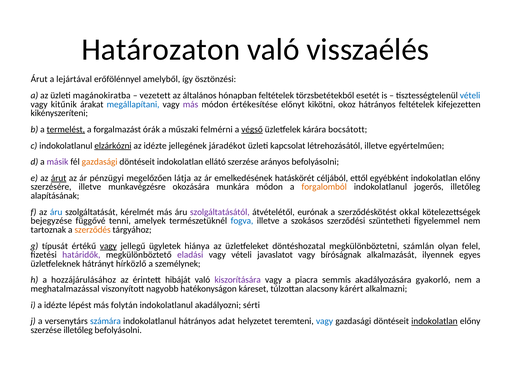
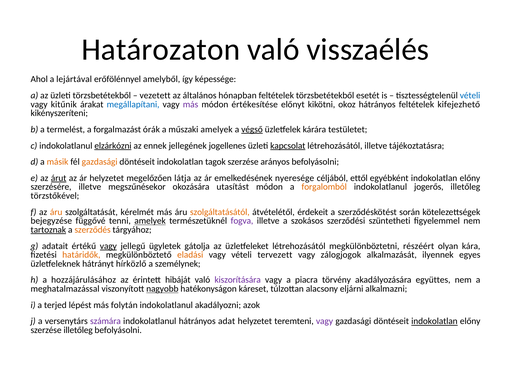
Árut: Árut -> Ahol (39, 79)
ösztönzési: ösztönzési -> képessége (216, 79)
üzleti magánokiratba: magánokiratba -> törzsbetétekből (102, 96)
kifejezetten: kifejezetten -> kifejezhető (459, 104)
termelést underline: present -> none (66, 129)
műszaki felmérni: felmérni -> amelyek (217, 129)
bocsátott: bocsátott -> testületet (348, 129)
az idézte: idézte -> ennek (155, 146)
járadékot: járadékot -> jogellenes (227, 146)
kapcsolat underline: none -> present (288, 146)
egyértelműen: egyértelműen -> tájékoztatásra (417, 146)
másik colour: purple -> orange (58, 162)
ellátó: ellátó -> tagok (215, 162)
ár pénzügyi: pénzügyi -> helyzetet (107, 178)
hatáskörét: hatáskörét -> nyeresége (295, 178)
munkavégzésre: munkavégzésre -> megszűnésekor (137, 187)
munkára: munkára -> utasítást (233, 187)
alapításának: alapításának -> törzstőkével (55, 196)
áru colour: blue -> orange (56, 212)
szolgáltatásától colour: purple -> orange (220, 212)
eurónak: eurónak -> érdekeit (313, 212)
okkal: okkal -> során (410, 212)
amelyek underline: none -> present (150, 221)
fogva colour: blue -> purple (242, 221)
tartoznak underline: none -> present (48, 230)
típusát: típusát -> adatait (55, 246)
hiánya: hiánya -> gátolja (197, 246)
üzletfeleket döntéshozatal: döntéshozatal -> létrehozásától (299, 246)
számlán: számlán -> részéért (419, 246)
felel: felel -> kára (471, 246)
határidők colour: purple -> orange (81, 255)
eladási colour: purple -> orange (190, 255)
javaslatot: javaslatot -> tervezett (275, 255)
bíróságnak: bíróságnak -> zálogjogok (341, 255)
semmis: semmis -> törvény (336, 280)
gyakorló: gyakorló -> együttes (433, 280)
nagyobb underline: none -> present (162, 289)
kárért: kárért -> eljárni (352, 289)
a idézte: idézte -> terjed (55, 305)
sérti: sérti -> azok (252, 305)
számára colour: blue -> purple (105, 321)
vagy colour: blue -> purple (325, 321)
